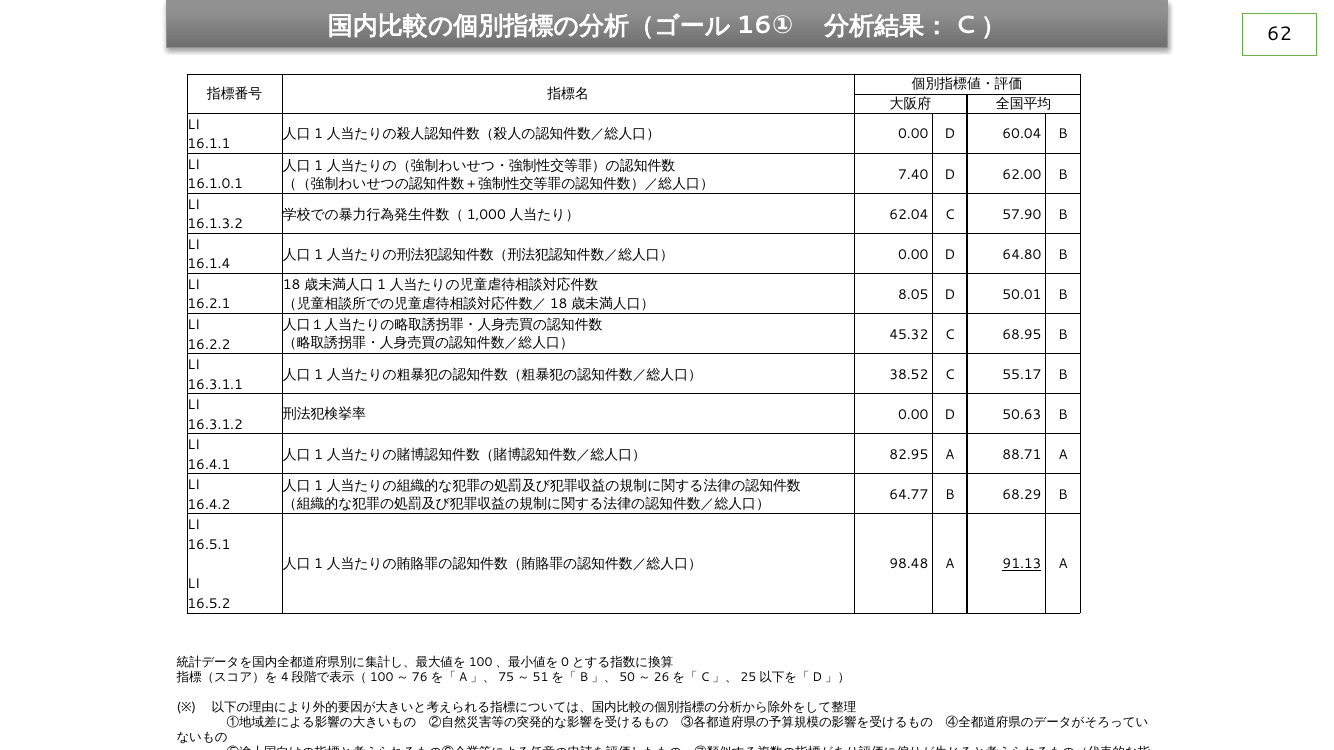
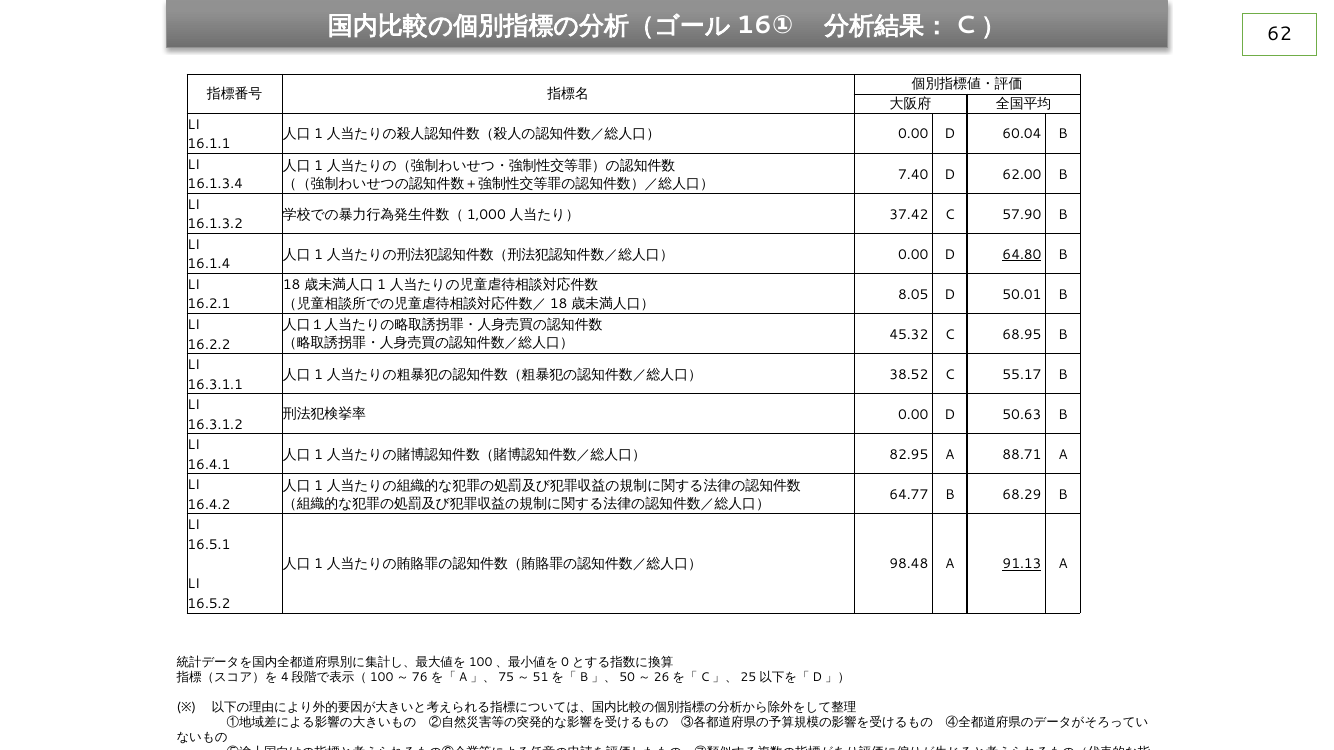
16.1.0.1: 16.1.0.1 -> 16.1.3.4 (215, 184)
62.04: 62.04 -> 37.42 (909, 215)
64.80 underline: none -> present (1022, 255)
